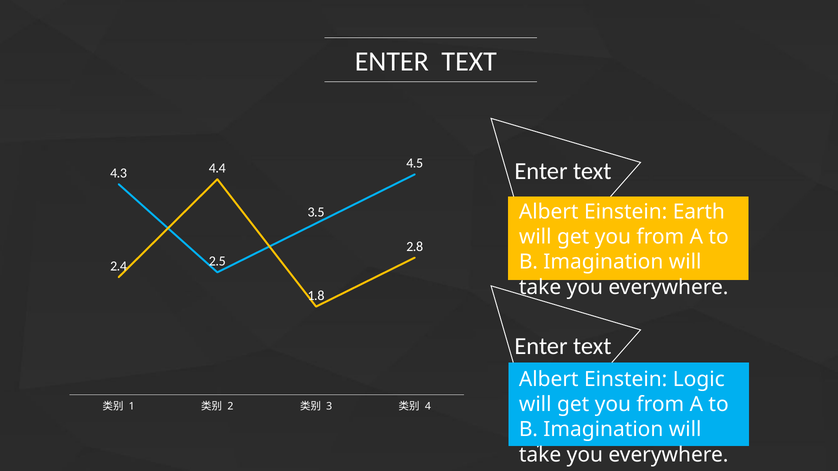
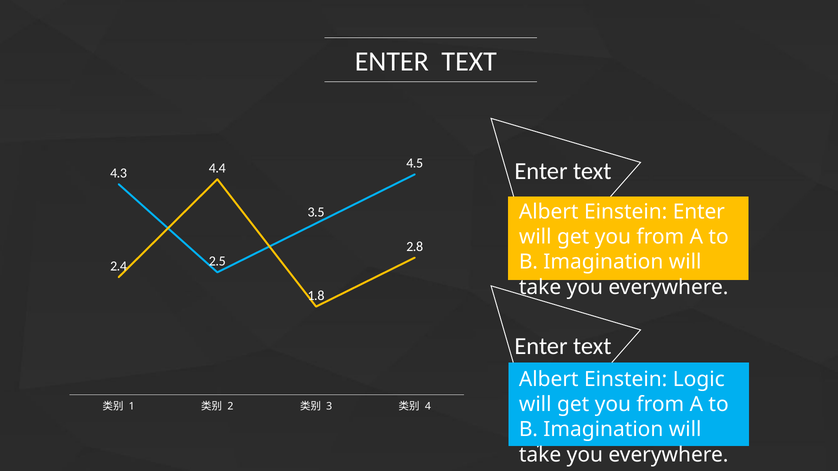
Einstein Earth: Earth -> Enter (699, 212)
